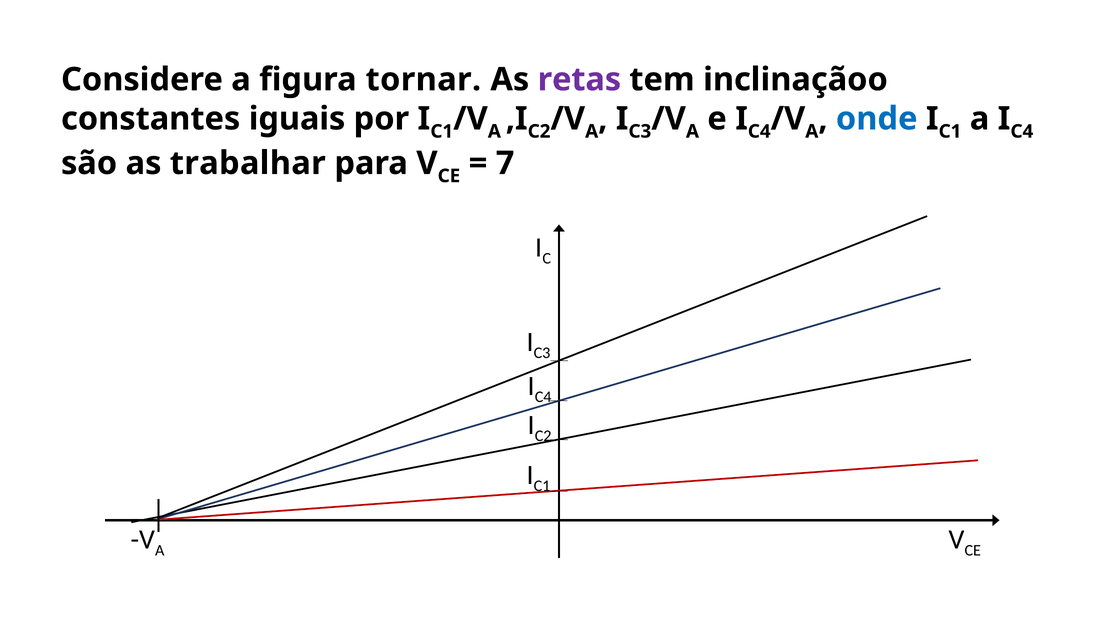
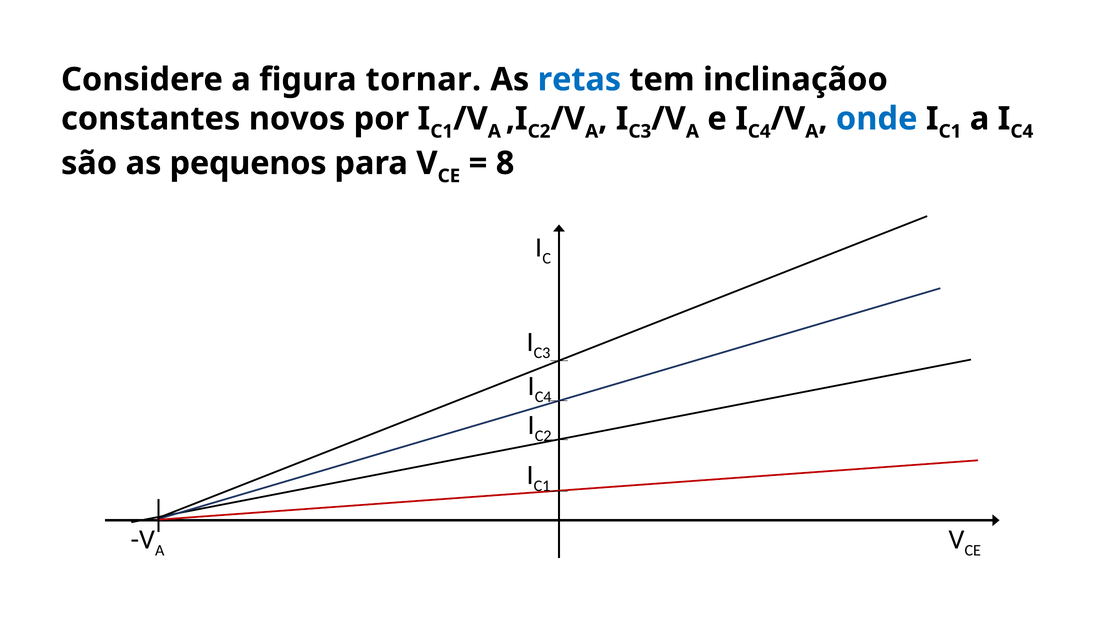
retas colour: purple -> blue (579, 80)
iguais: iguais -> novos (297, 119)
trabalhar: trabalhar -> pequenos (248, 163)
7: 7 -> 8 (505, 163)
